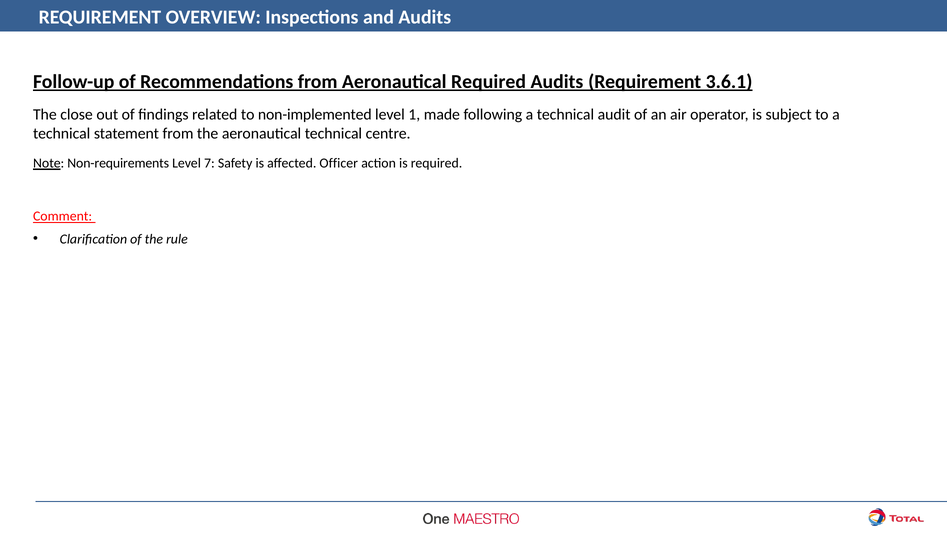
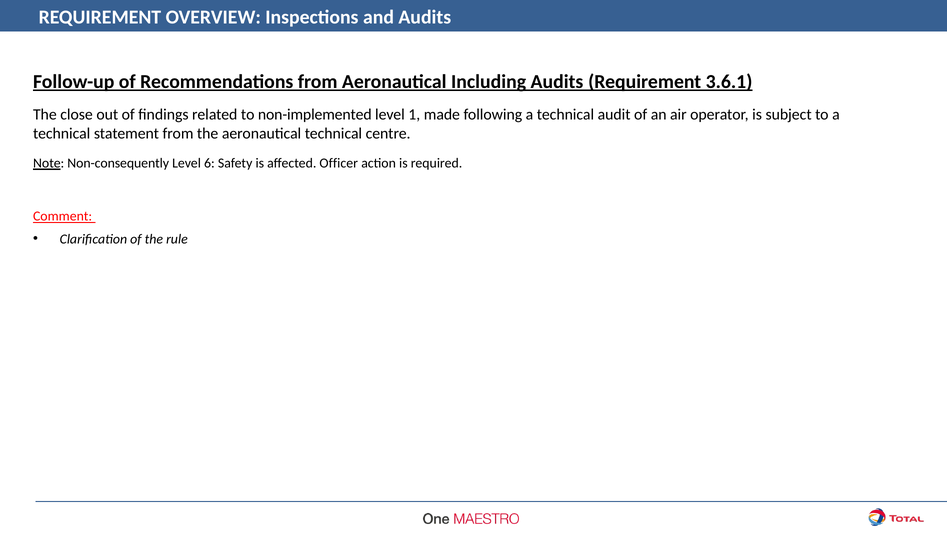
Aeronautical Required: Required -> Including (489, 82)
Non-requirements: Non-requirements -> Non-consequently (118, 163)
7: 7 -> 6 (209, 163)
